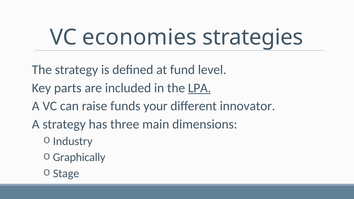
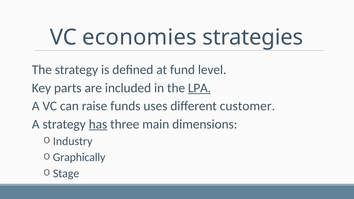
your: your -> uses (155, 106)
innovator: innovator -> customer (247, 106)
has underline: none -> present (98, 124)
